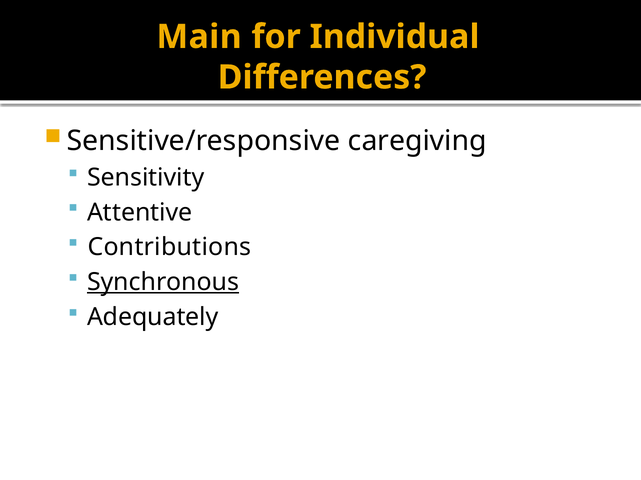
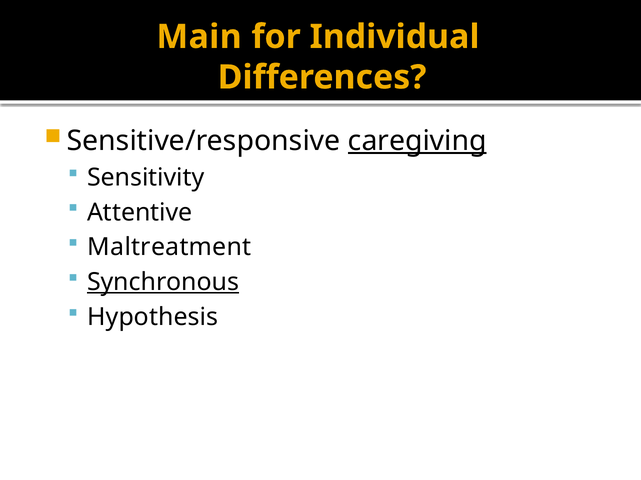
caregiving underline: none -> present (417, 141)
Contributions: Contributions -> Maltreatment (169, 248)
Adequately: Adequately -> Hypothesis (153, 317)
